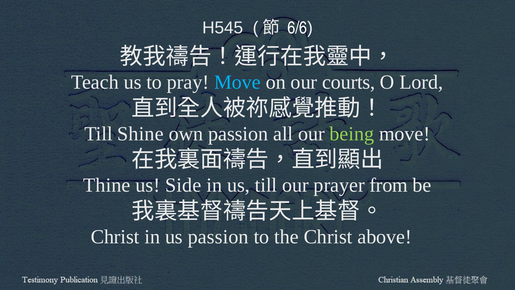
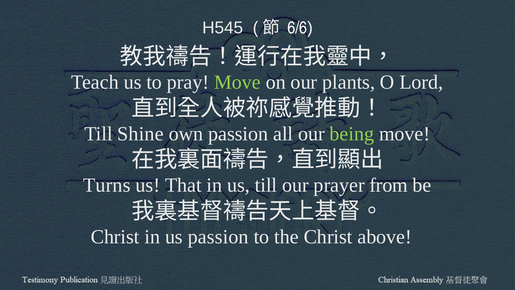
Move colour: light blue -> light green (237, 82)
courts: courts -> plants (349, 82)
Thine: Thine -> Turns (107, 185)
Side: Side -> That (183, 185)
